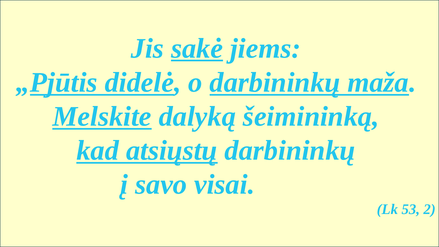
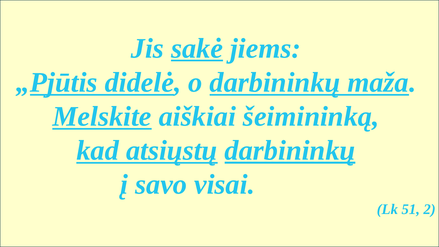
dalyką: dalyką -> aiškiai (197, 116)
darbininkų underline: none -> present (290, 150)
53: 53 -> 51 (411, 209)
